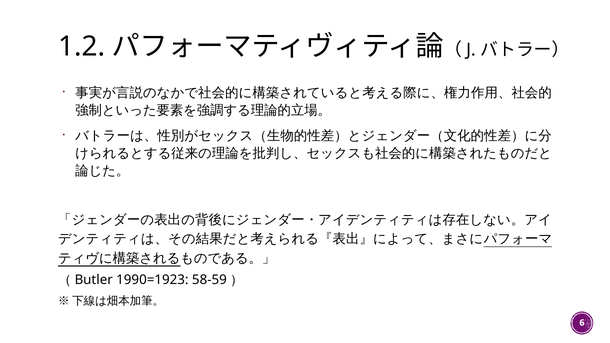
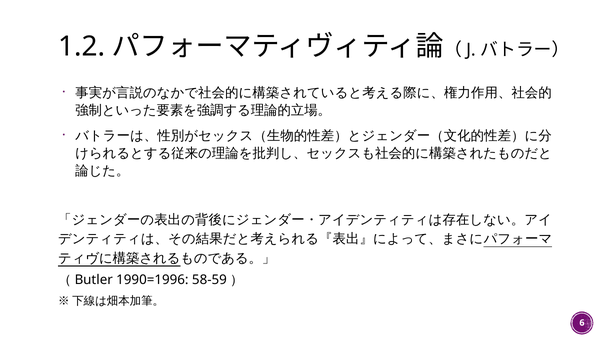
1990=1923: 1990=1923 -> 1990=1996 (152, 280)
